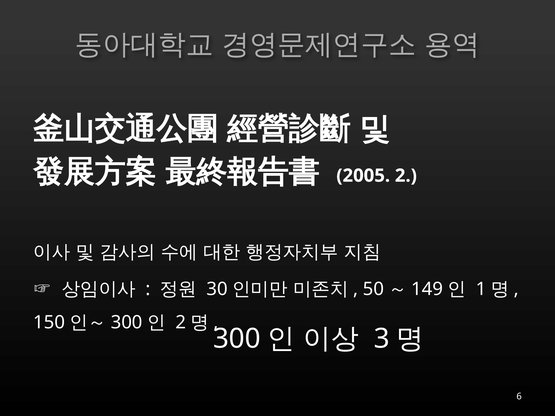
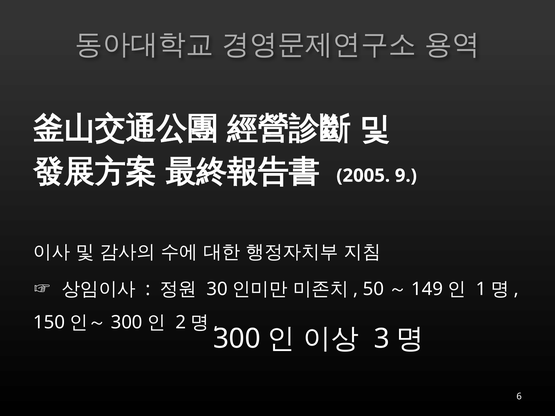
2005 2: 2 -> 9 (406, 176)
